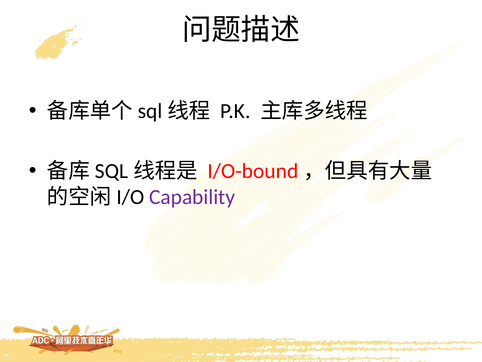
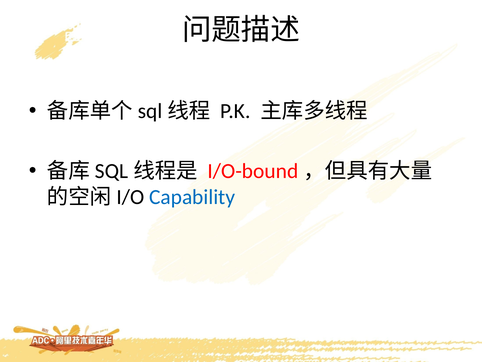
Capability colour: purple -> blue (192, 197)
